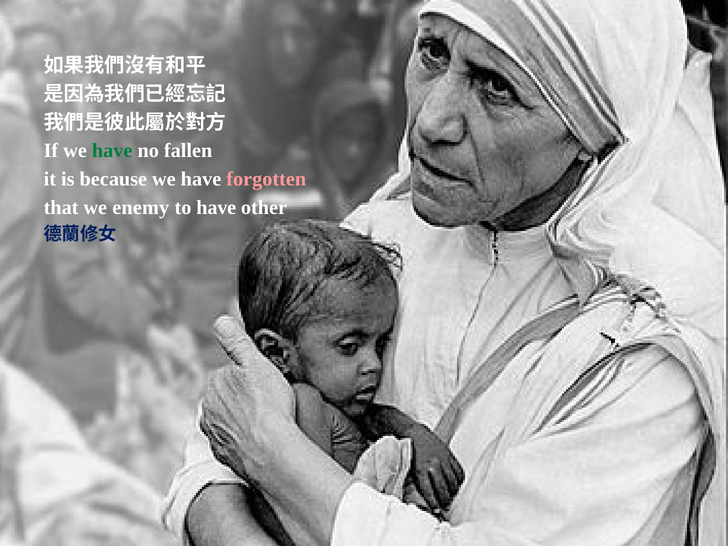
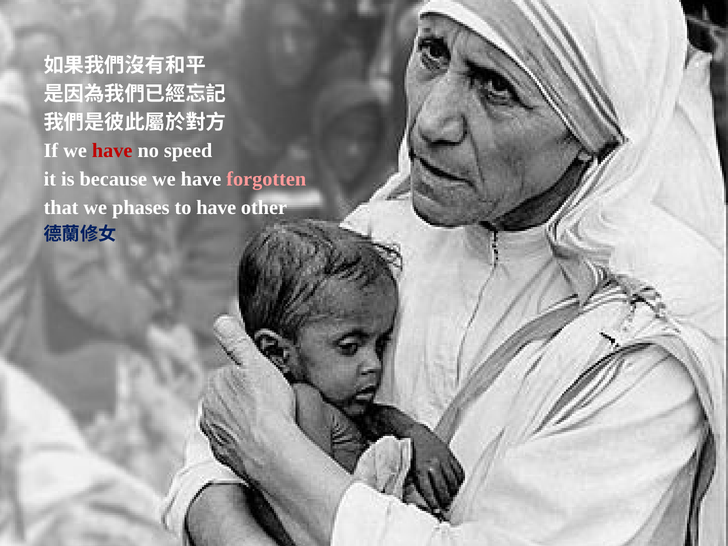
have colour: green -> red (112, 151)
fallen: fallen -> speed (188, 151)
enemy: enemy -> phases (141, 207)
